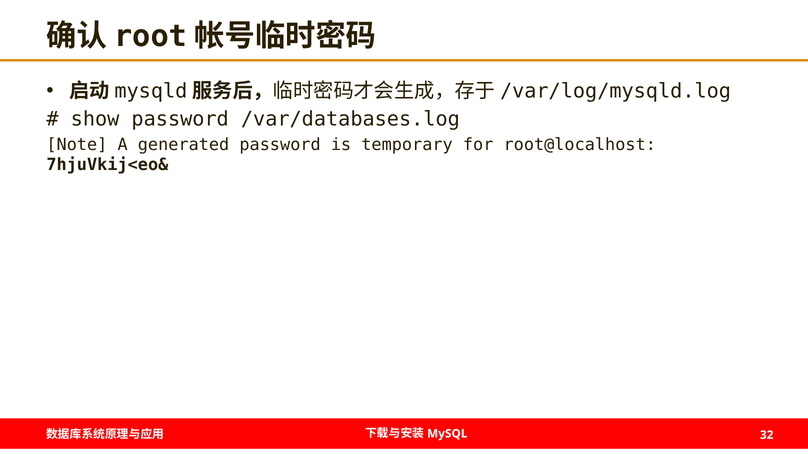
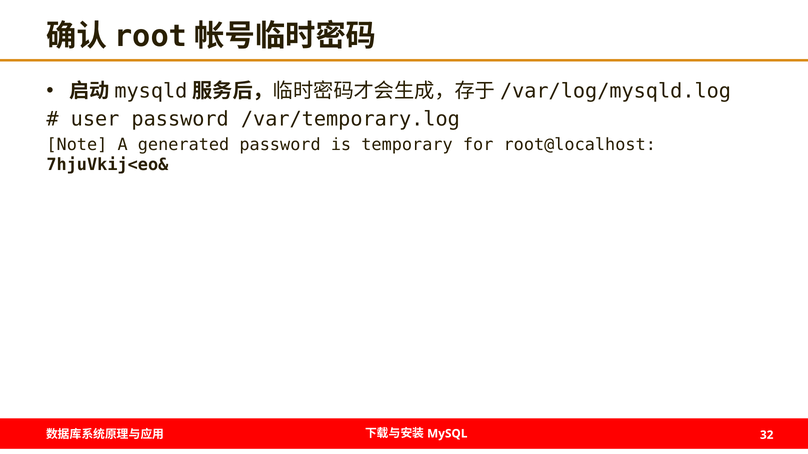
show: show -> user (95, 119)
/var/databases.log: /var/databases.log -> /var/temporary.log (350, 119)
